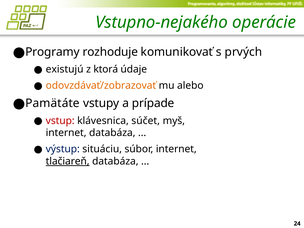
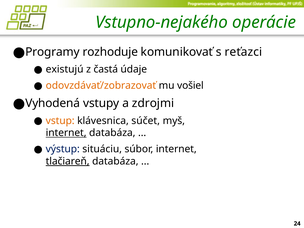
prvých: prvých -> reťazci (243, 52)
ktorá: ktorá -> častá (106, 69)
alebo: alebo -> vošiel (190, 86)
Pamätáte: Pamätáte -> Vyhodená (53, 103)
prípade: prípade -> zdrojmi (153, 103)
vstup colour: red -> orange (60, 121)
internet underline: none -> present (66, 133)
